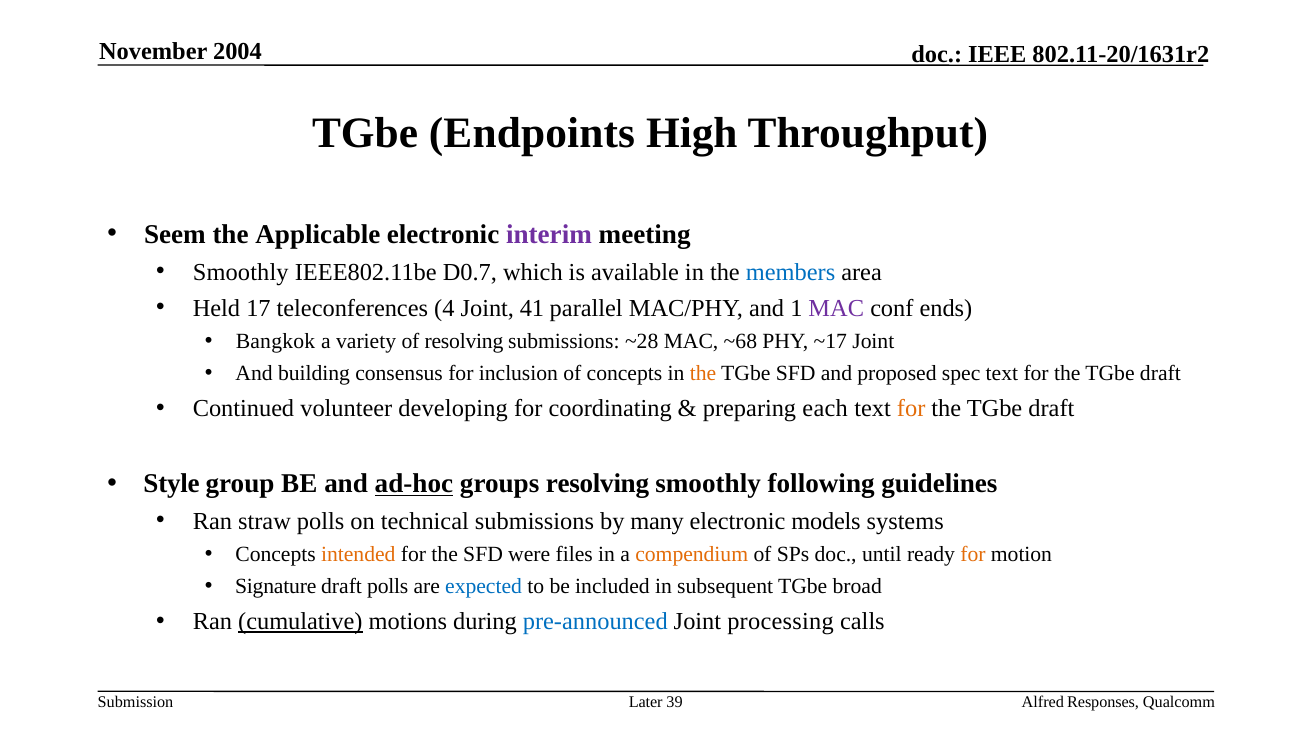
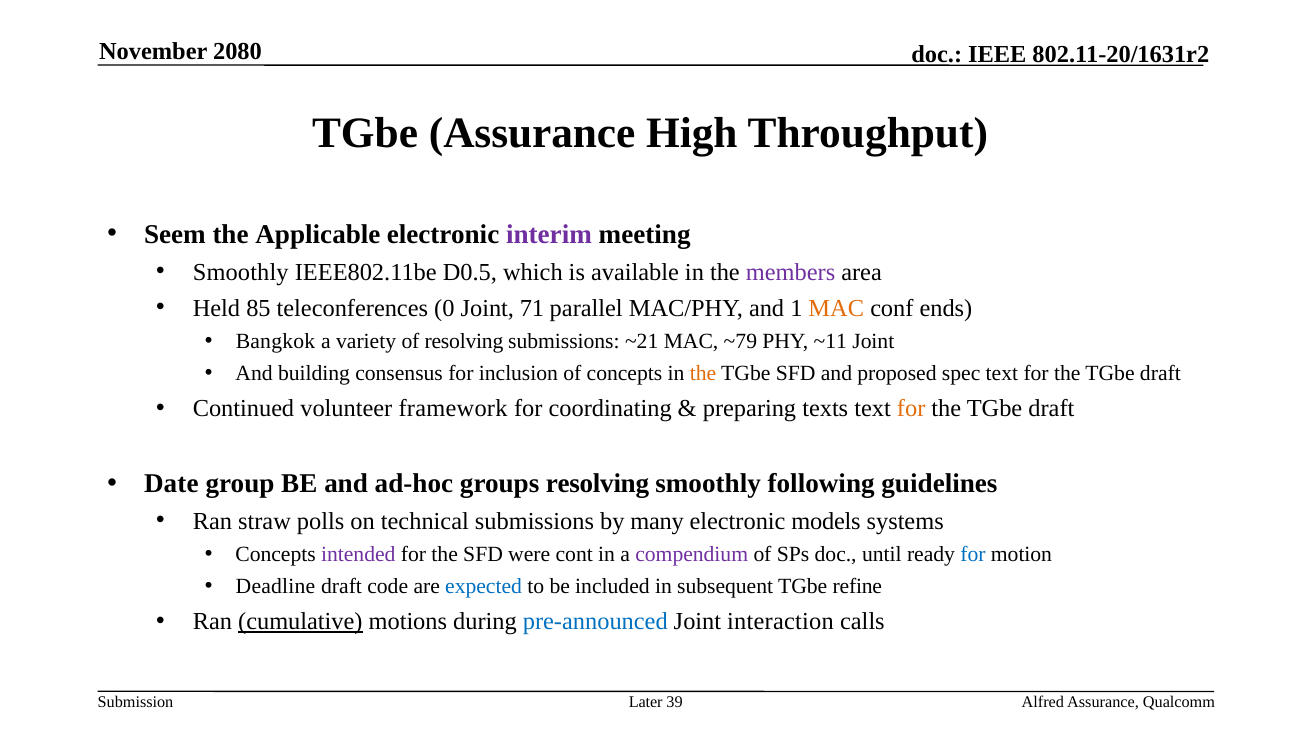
2004: 2004 -> 2080 (237, 52)
TGbe Endpoints: Endpoints -> Assurance (532, 133)
D0.7: D0.7 -> D0.5 (470, 272)
members colour: blue -> purple (791, 272)
17: 17 -> 85 (258, 308)
4: 4 -> 0 (444, 308)
41: 41 -> 71 (532, 308)
MAC colour: purple -> orange (836, 308)
~28: ~28 -> ~21 (642, 342)
~68: ~68 -> ~79 (740, 342)
~17: ~17 -> ~11 (830, 342)
developing: developing -> framework (453, 408)
each: each -> texts (825, 408)
Style: Style -> Date (171, 484)
ad-hoc underline: present -> none (414, 484)
intended colour: orange -> purple (358, 555)
files: files -> cont (574, 555)
compendium colour: orange -> purple (692, 555)
for colour: orange -> blue (973, 555)
Signature: Signature -> Deadline (276, 587)
draft polls: polls -> code (388, 587)
broad: broad -> refine (857, 587)
processing: processing -> interaction (781, 621)
Alfred Responses: Responses -> Assurance (1103, 702)
